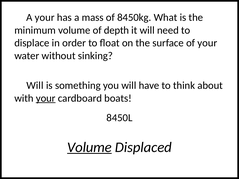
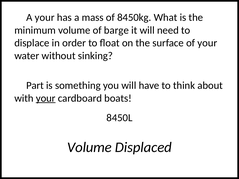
depth: depth -> barge (116, 30)
Will: Will -> Part (35, 86)
Volume underline: present -> none (89, 147)
